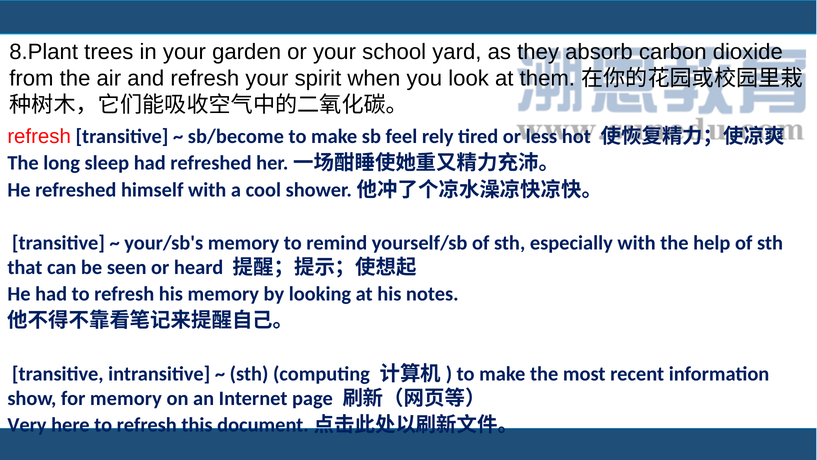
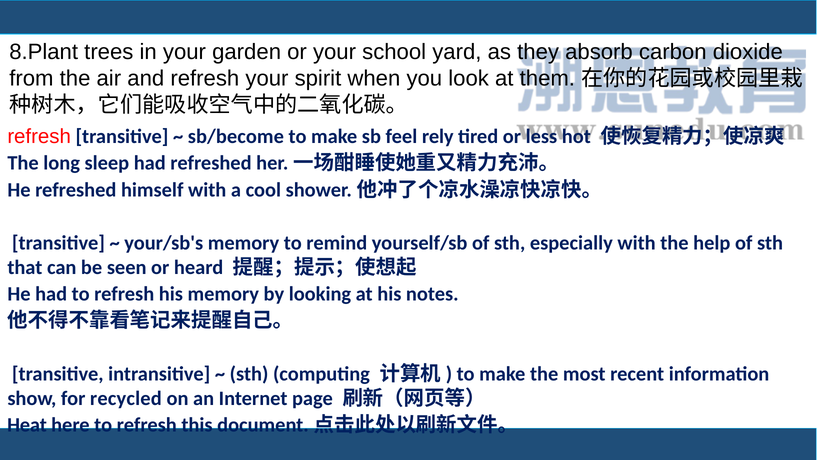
for memory: memory -> recycled (126, 398)
Very: Very -> Heat (27, 425)
